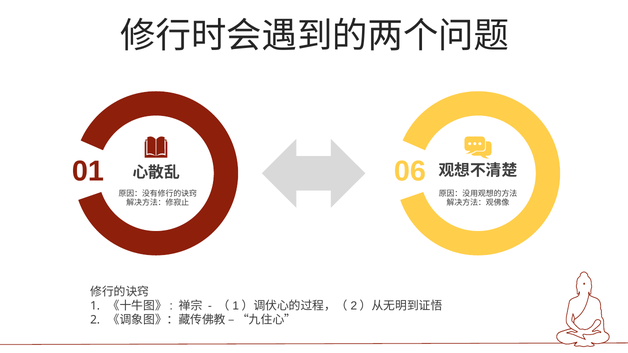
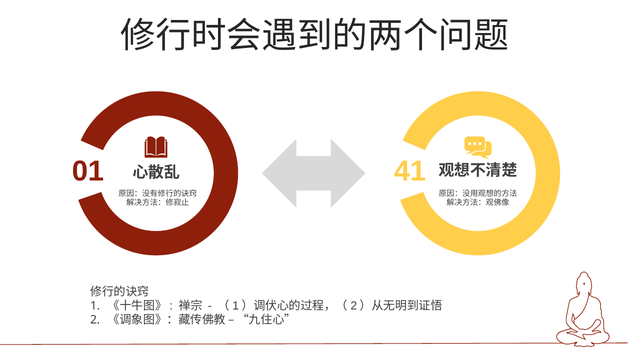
06: 06 -> 41 (410, 171)
